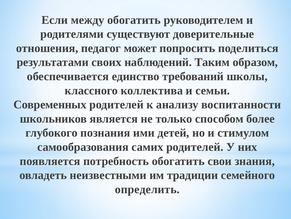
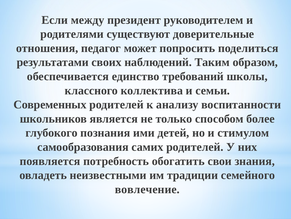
между обогатить: обогатить -> президент (134, 20)
определить: определить -> вовлечение (147, 189)
